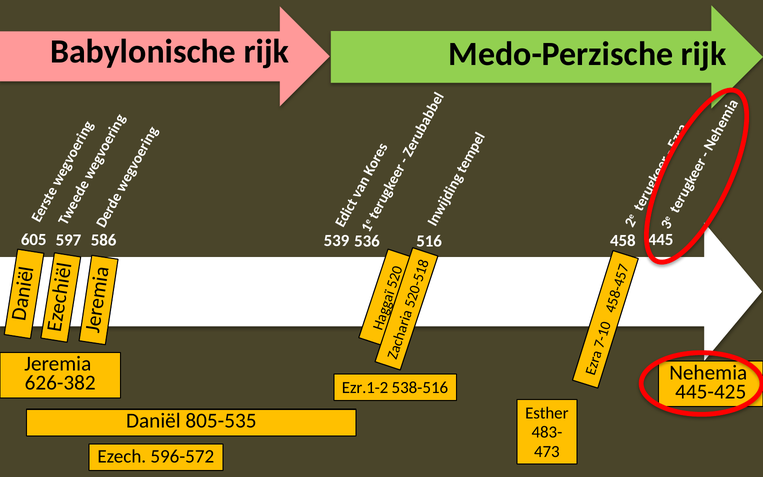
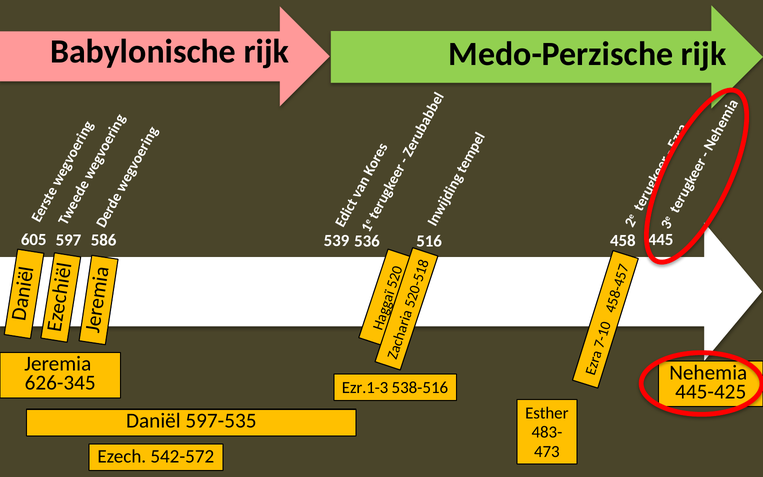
626-382: 626-382 -> 626-345 (60, 383)
Ezr.1-2: Ezr.1-2 -> Ezr.1-3 (365, 388)
805-535: 805-535 -> 597-535 (221, 421)
596-572: 596-572 -> 542-572 (182, 456)
